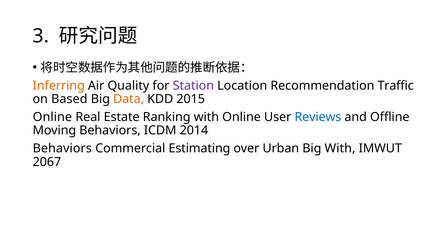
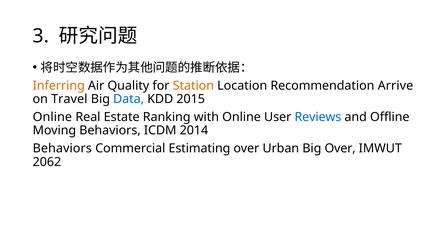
Station colour: purple -> orange (193, 86)
Traffic: Traffic -> Arrive (395, 86)
Based: Based -> Travel (69, 99)
Data colour: orange -> blue (129, 99)
Big With: With -> Over (340, 148)
2067: 2067 -> 2062 (47, 162)
